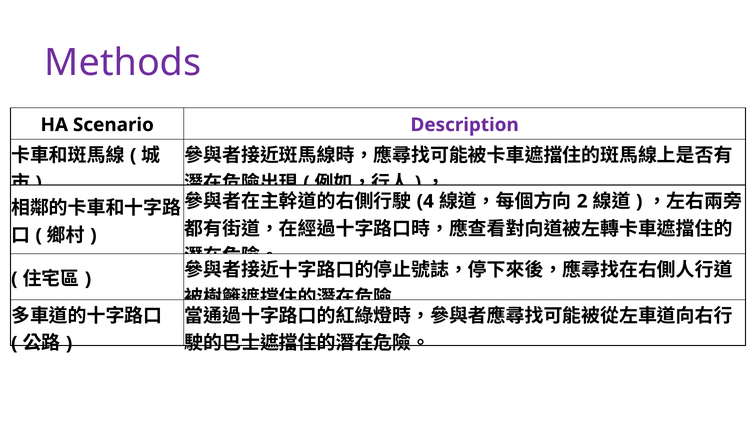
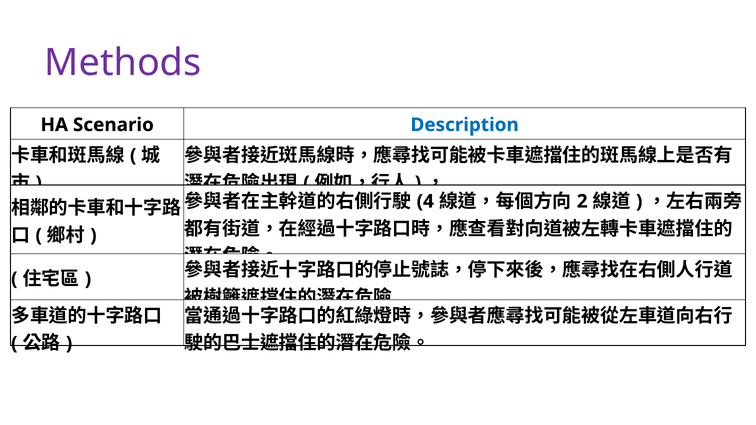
Description colour: purple -> blue (465, 125)
